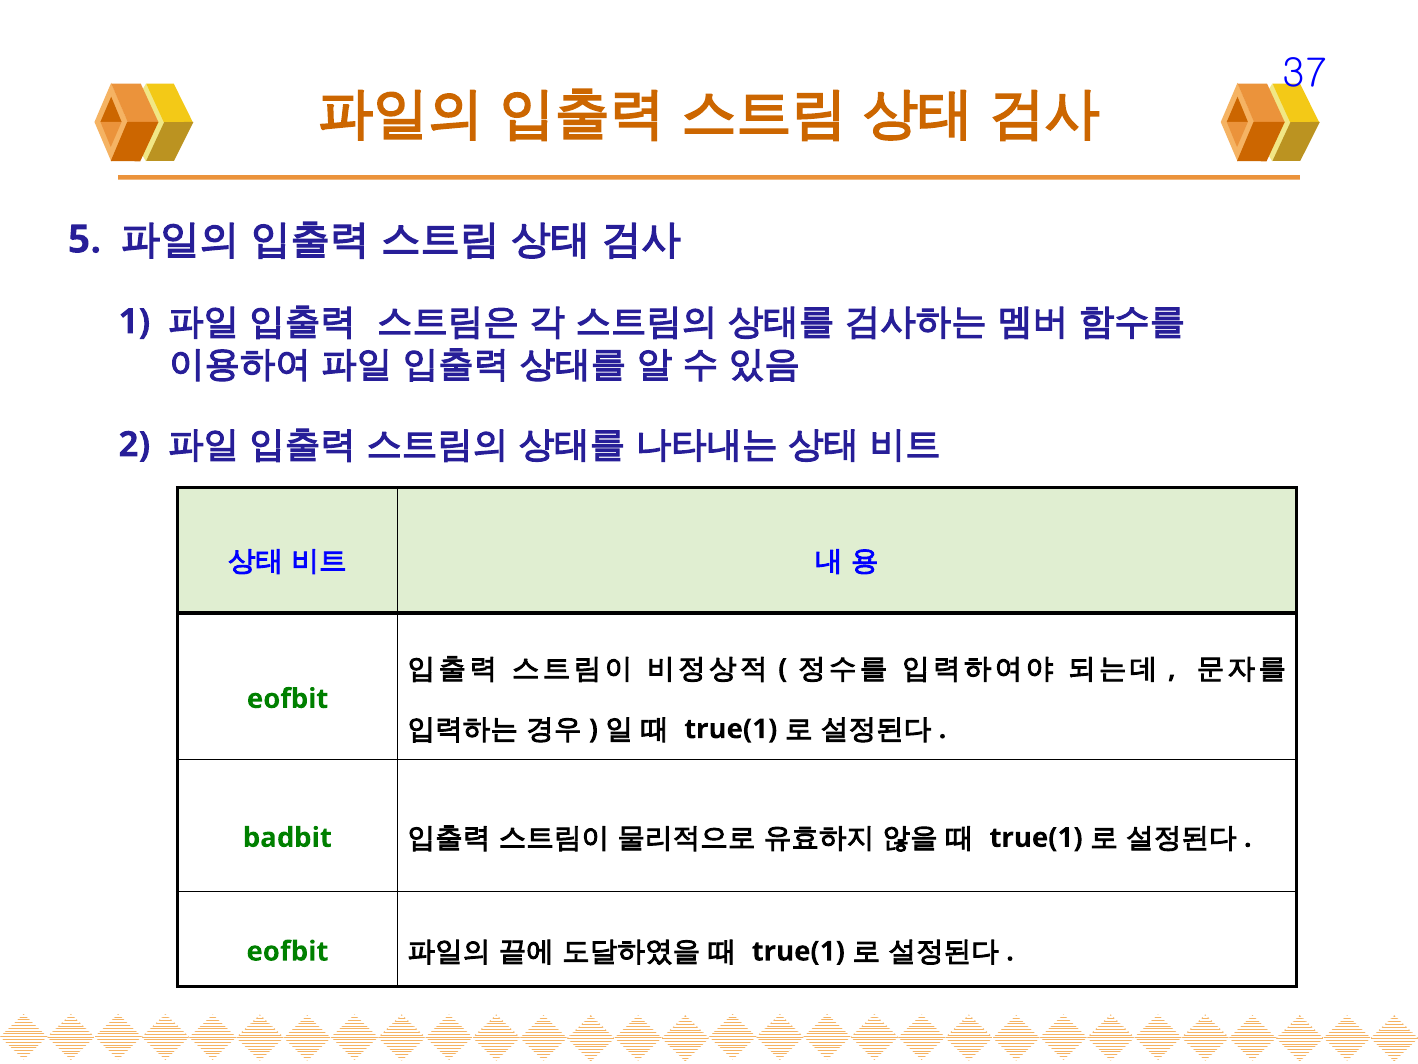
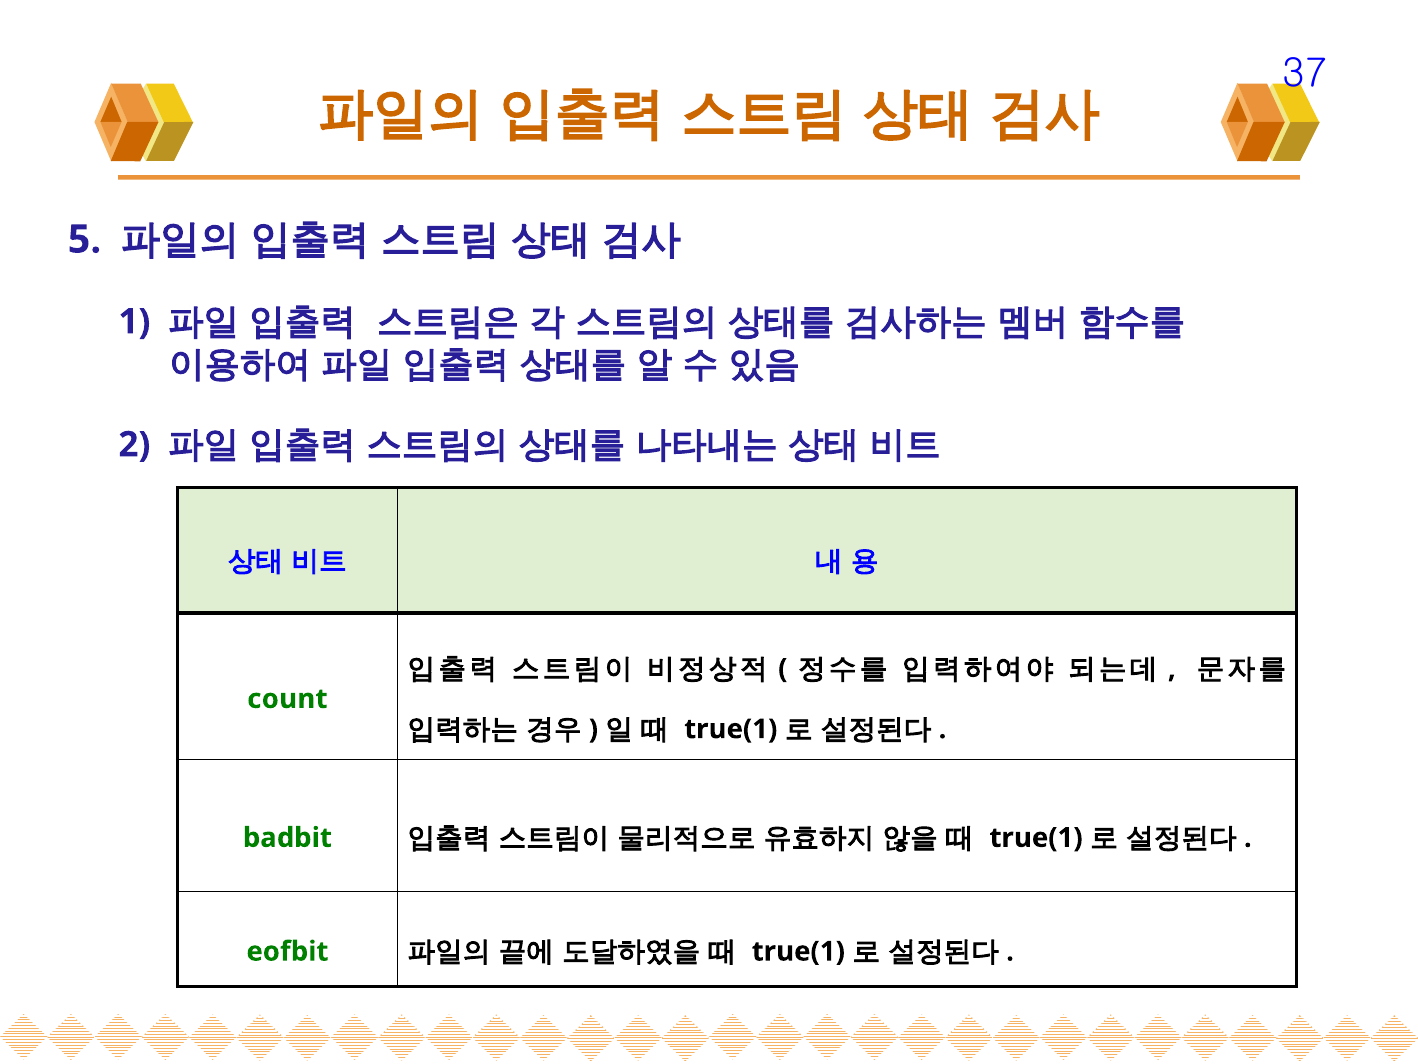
eofbit: eofbit -> count (287, 699)
